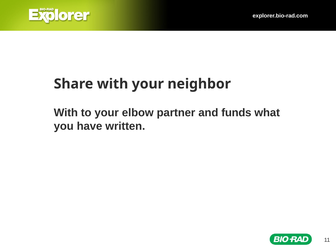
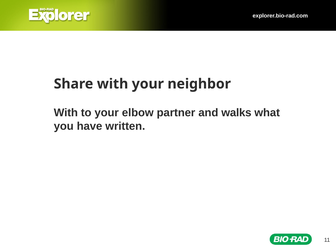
funds: funds -> walks (236, 113)
